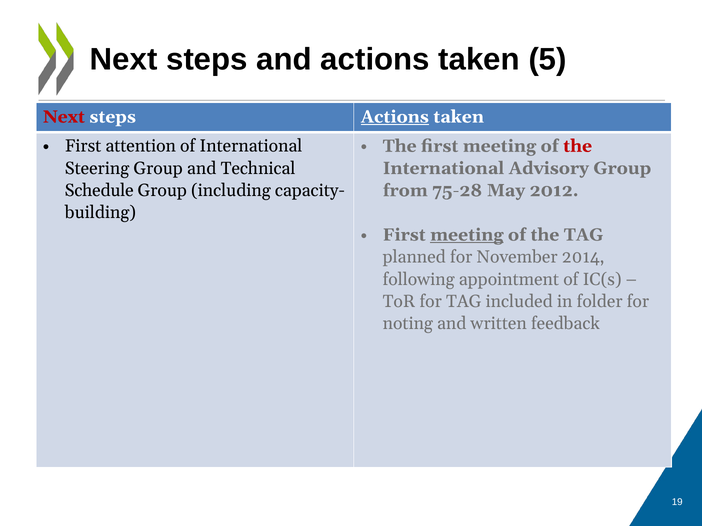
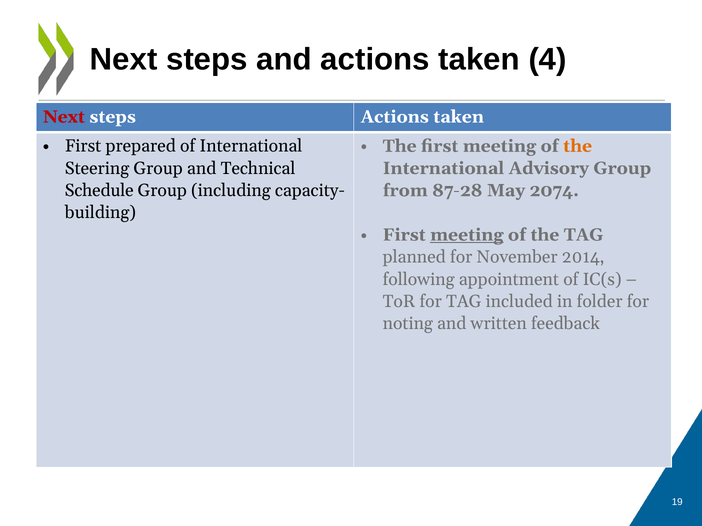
5: 5 -> 4 (548, 60)
Actions underline: present -> none (395, 117)
attention: attention -> prepared (141, 146)
the colour: red -> orange (578, 146)
75-28: 75-28 -> 87-28 (457, 191)
2012: 2012 -> 2074 (554, 191)
